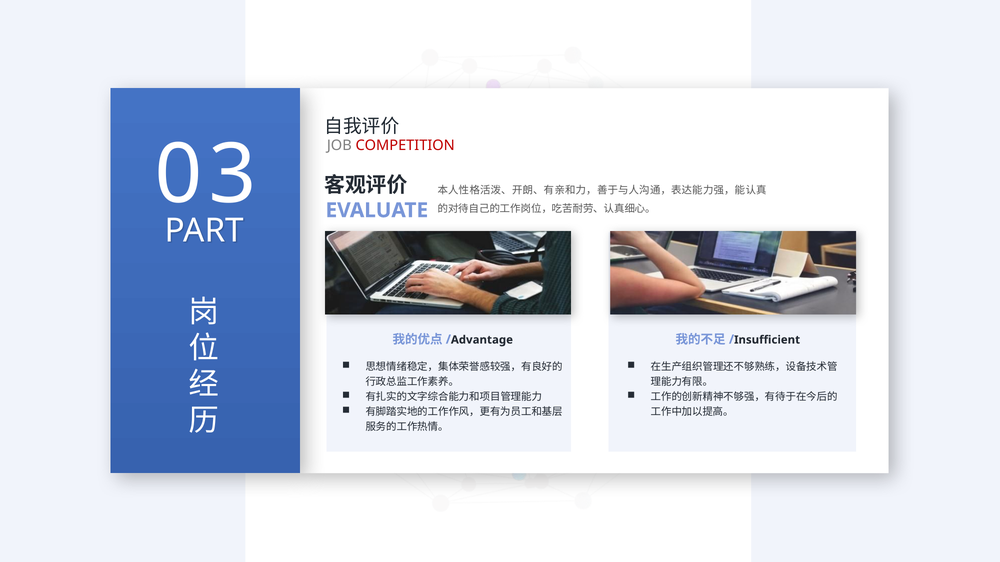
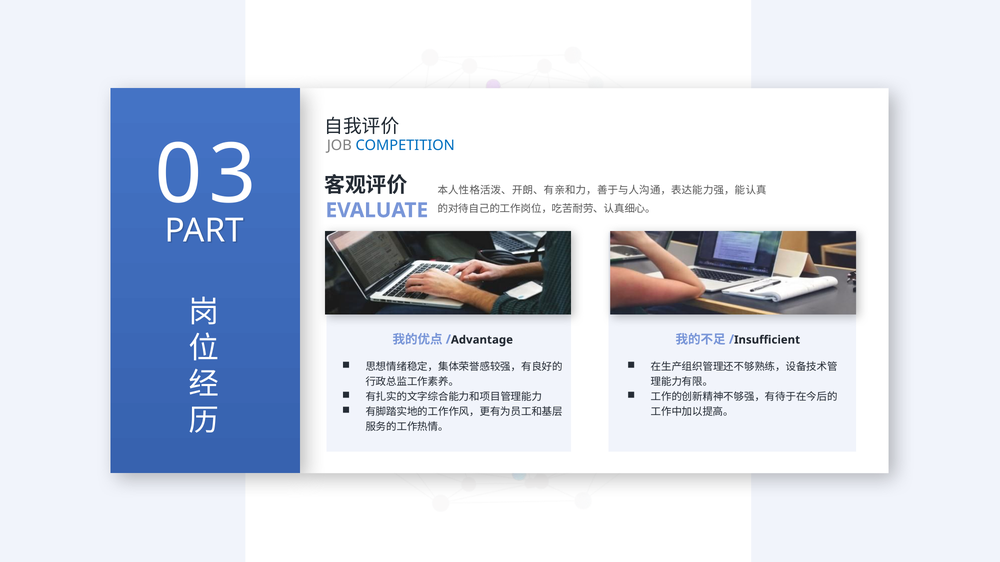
COMPETITION colour: red -> blue (405, 146)
